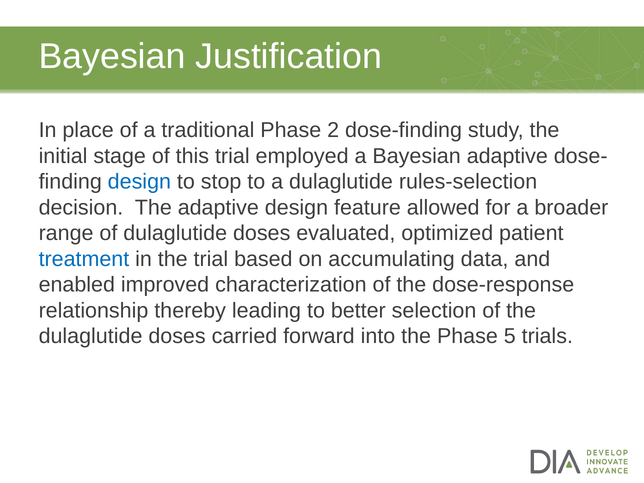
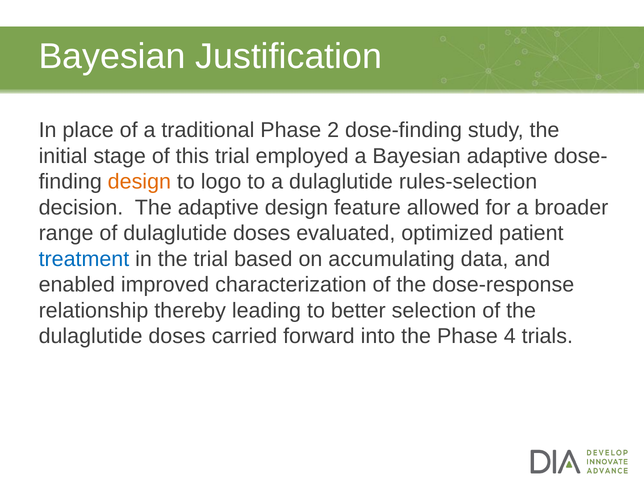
design colour: blue -> orange (139, 182)
stop: stop -> logo (221, 182)
5: 5 -> 4 (510, 336)
